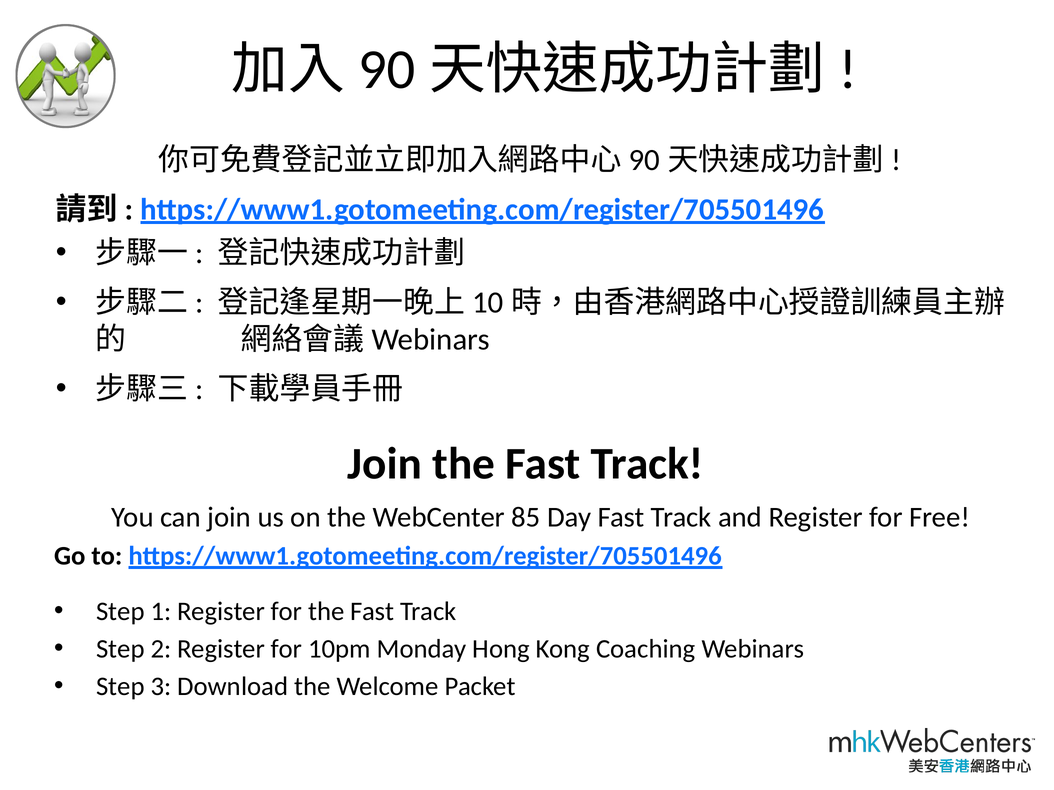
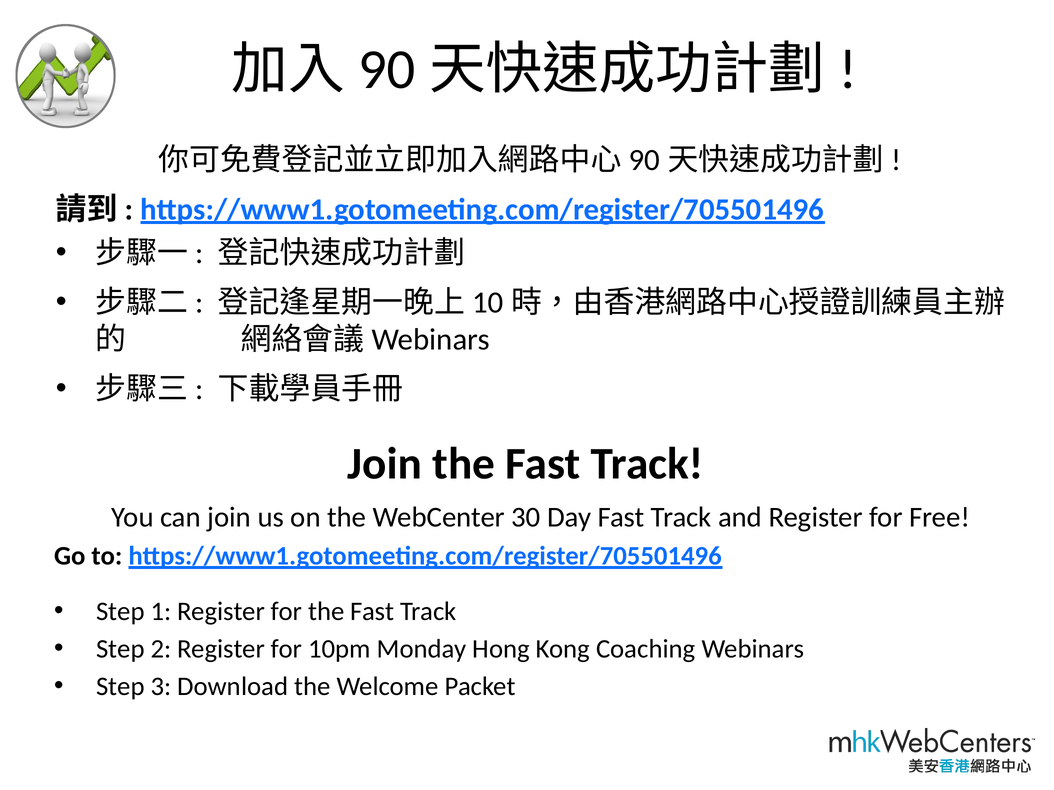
85: 85 -> 30 (526, 518)
